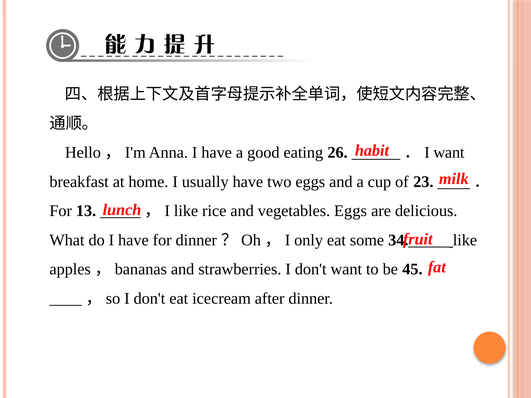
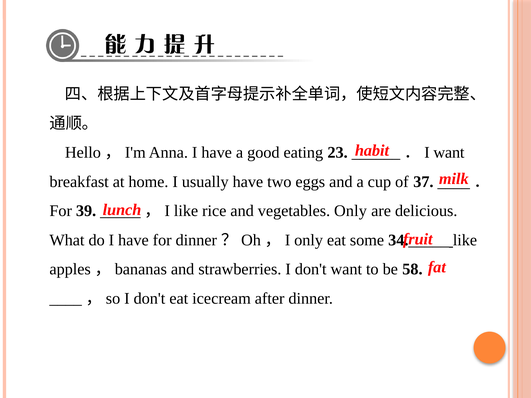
26: 26 -> 23 (338, 153)
23: 23 -> 37 (423, 182)
13: 13 -> 39 (86, 211)
vegetables Eggs: Eggs -> Only (350, 211)
45: 45 -> 58 (412, 269)
